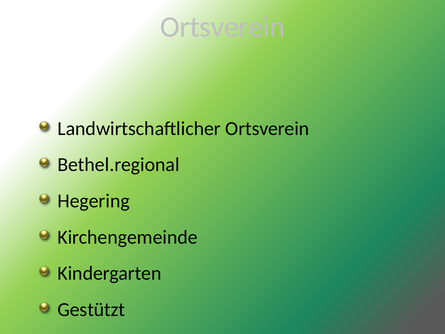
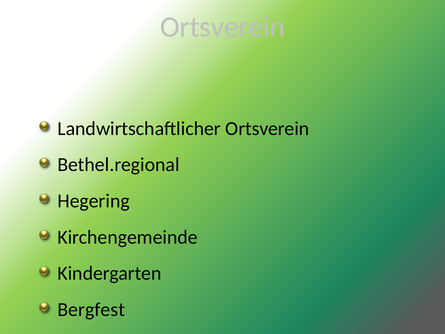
Gestützt: Gestützt -> Bergfest (91, 309)
